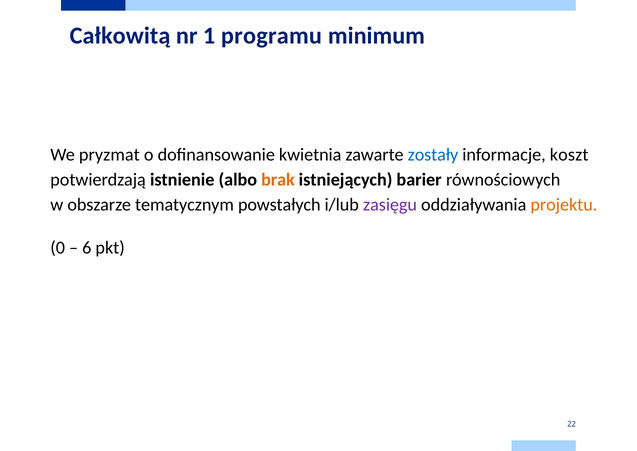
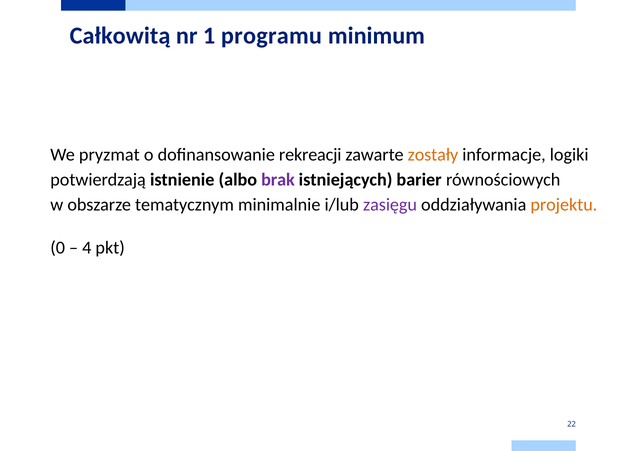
kwietnia: kwietnia -> rekreacji (310, 155)
zostały colour: blue -> orange (433, 155)
koszt: koszt -> logiki (569, 155)
brak colour: orange -> purple (278, 179)
powstałych: powstałych -> minimalnie (279, 204)
6: 6 -> 4 (87, 247)
